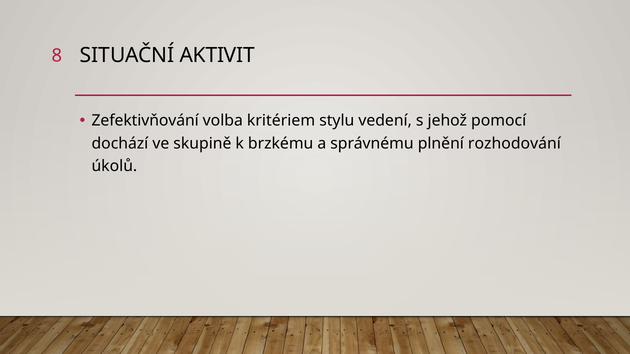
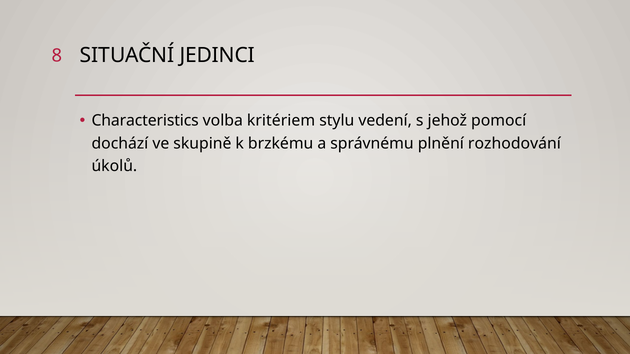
AKTIVIT: AKTIVIT -> JEDINCI (217, 55)
Zefektivňování: Zefektivňování -> Characteristics (145, 121)
